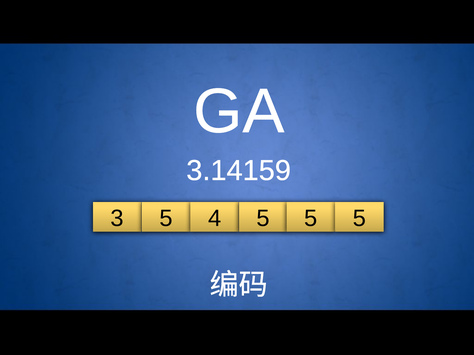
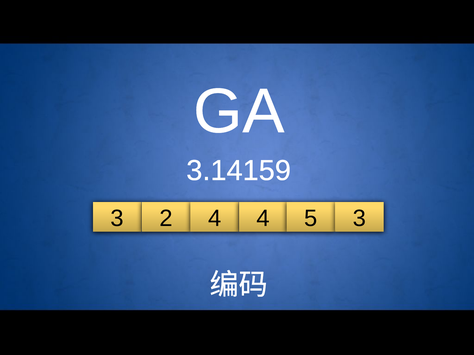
3 5: 5 -> 2 (166, 219)
4 5: 5 -> 4 (263, 219)
5: 5 -> 3 (359, 219)
